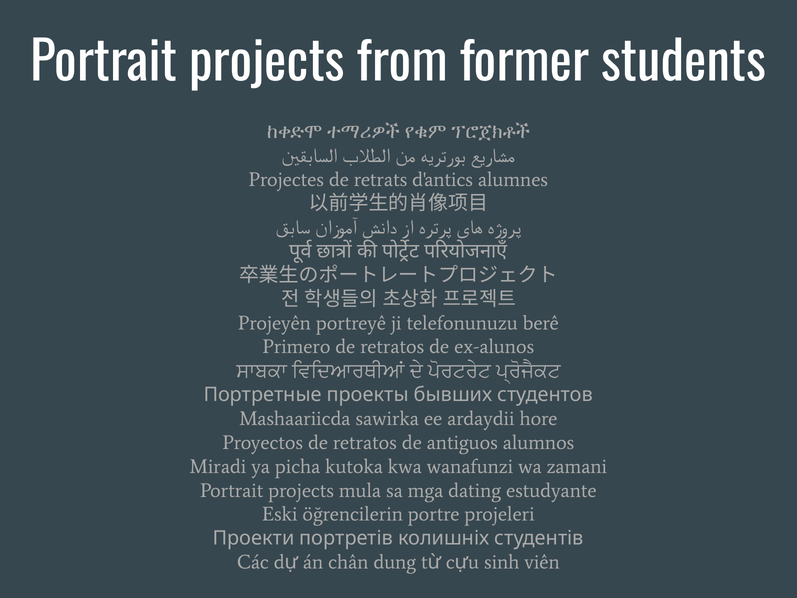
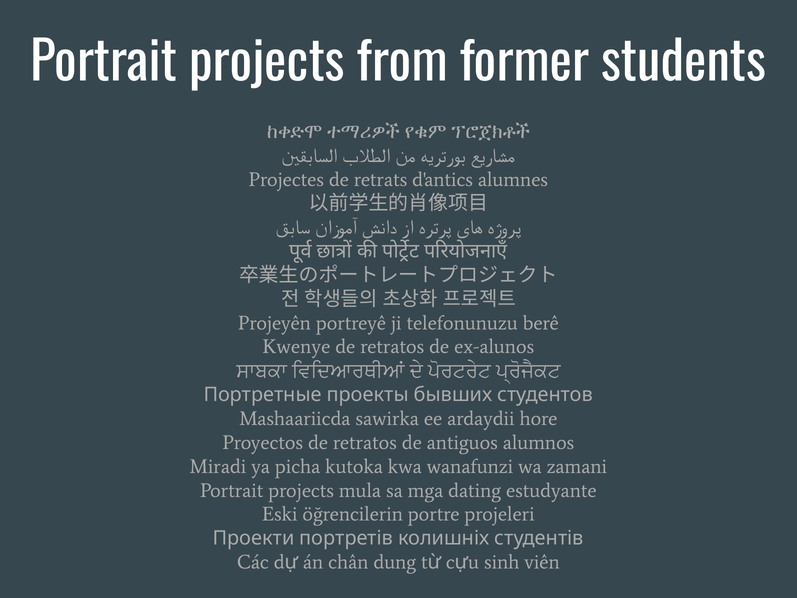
Primero: Primero -> Kwenye (296, 347)
